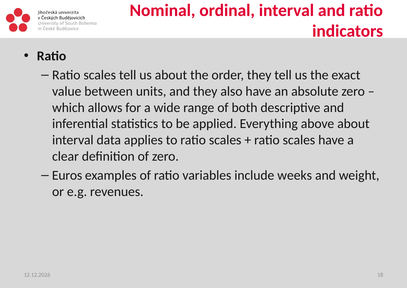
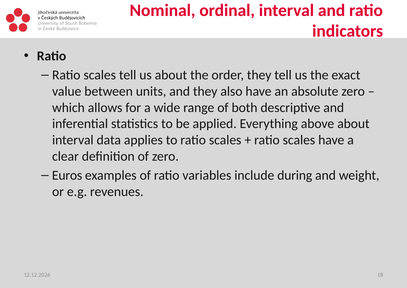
weeks: weeks -> during (295, 175)
